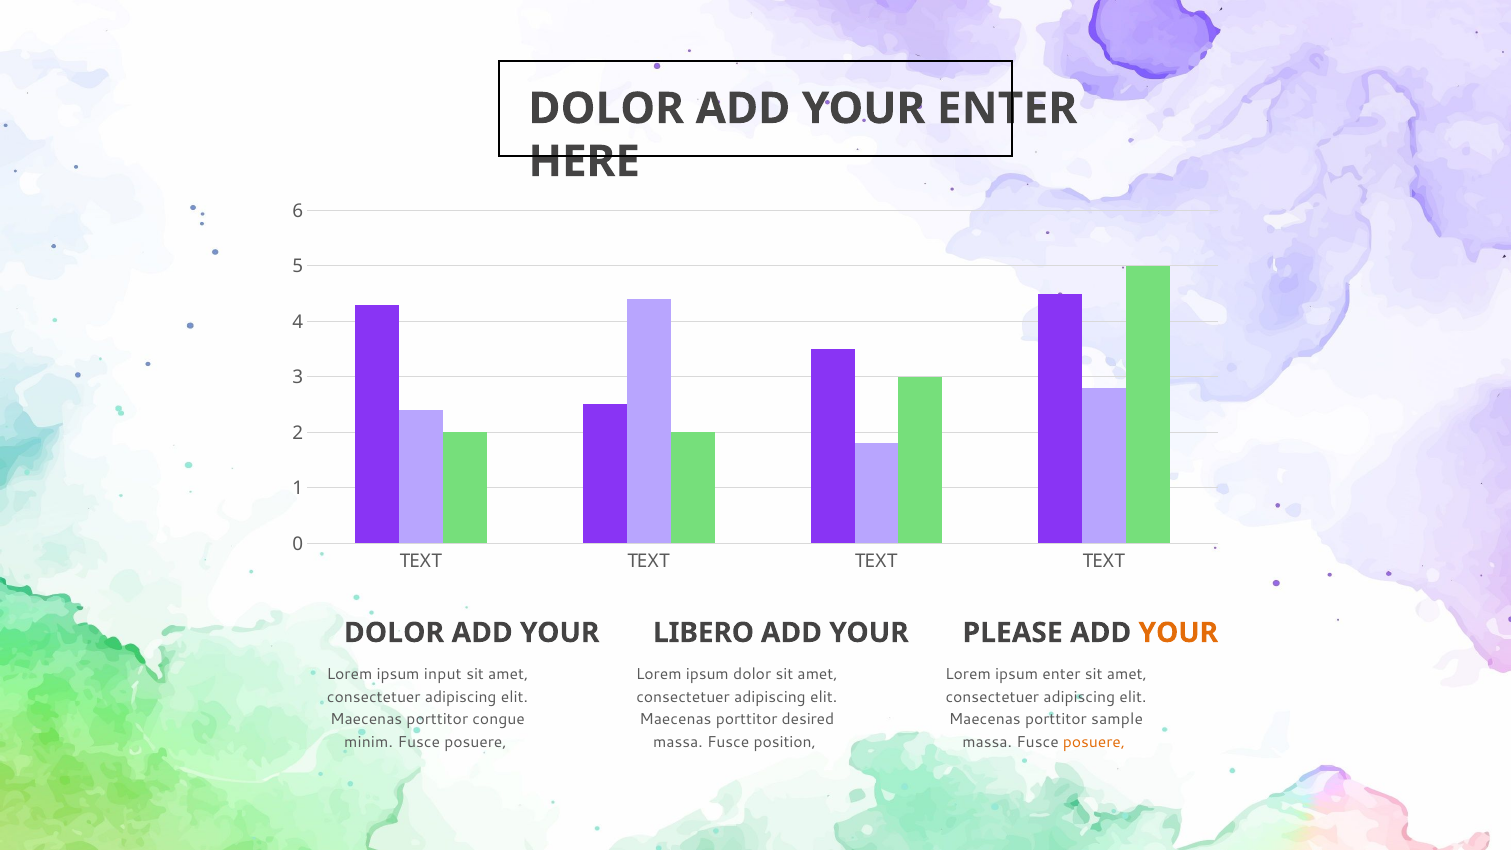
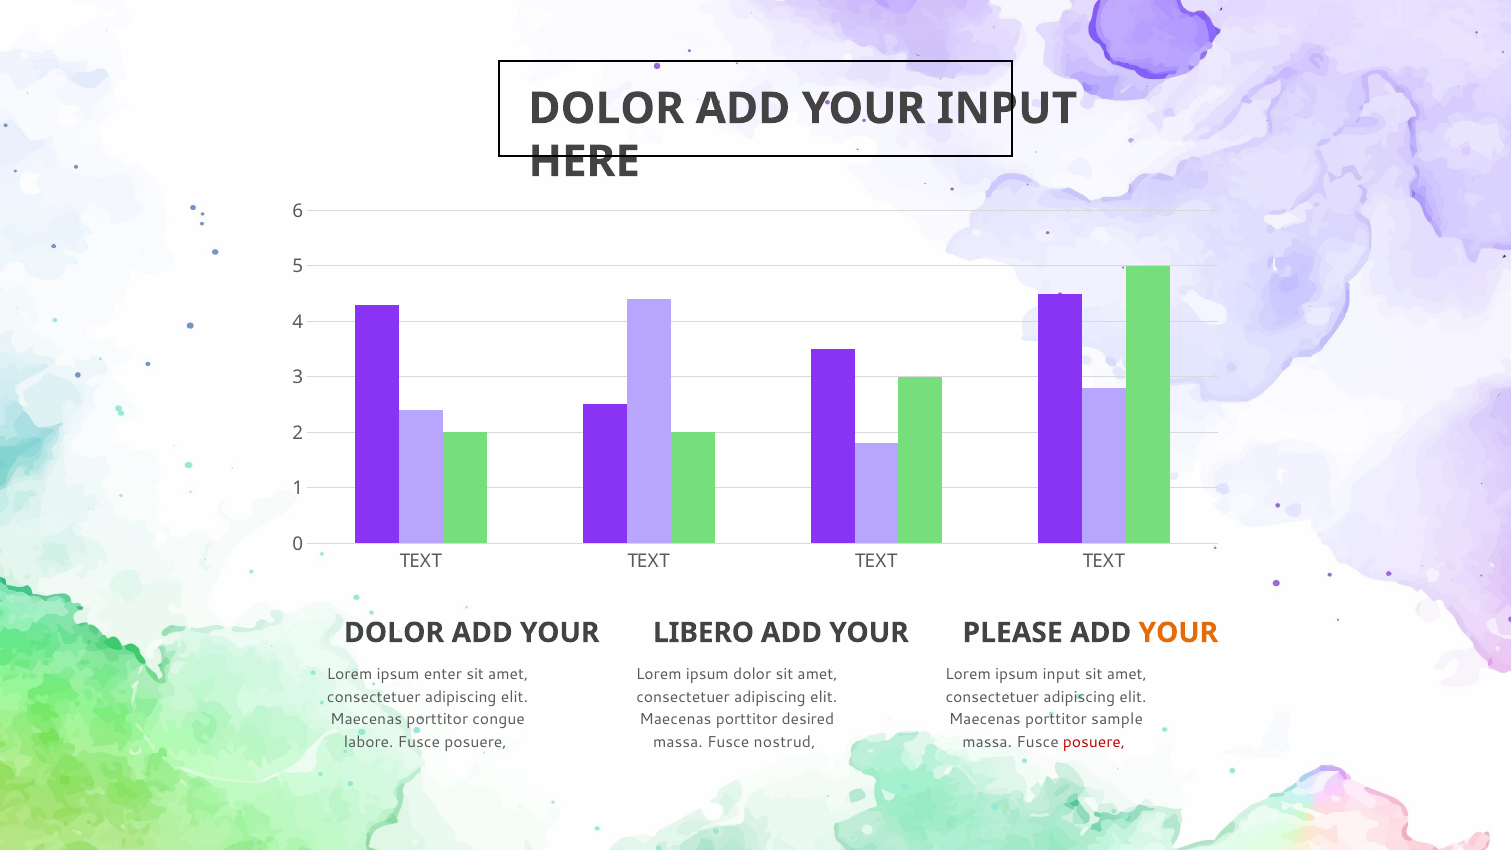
YOUR ENTER: ENTER -> INPUT (1007, 109)
input: input -> enter (443, 674)
ipsum enter: enter -> input (1061, 674)
minim: minim -> labore (369, 742)
position: position -> nostrud (785, 742)
posuere colour: orange -> red (1094, 742)
